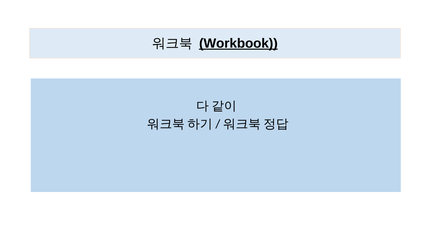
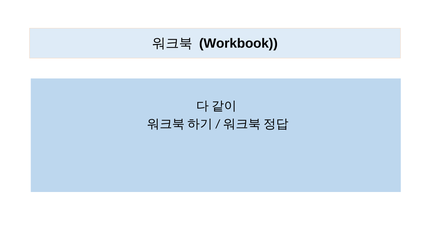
Workbook underline: present -> none (238, 43)
